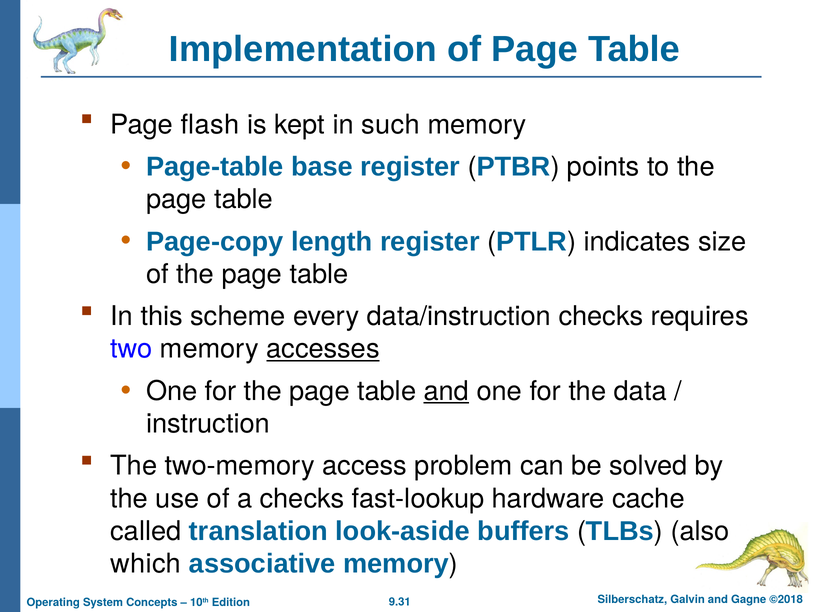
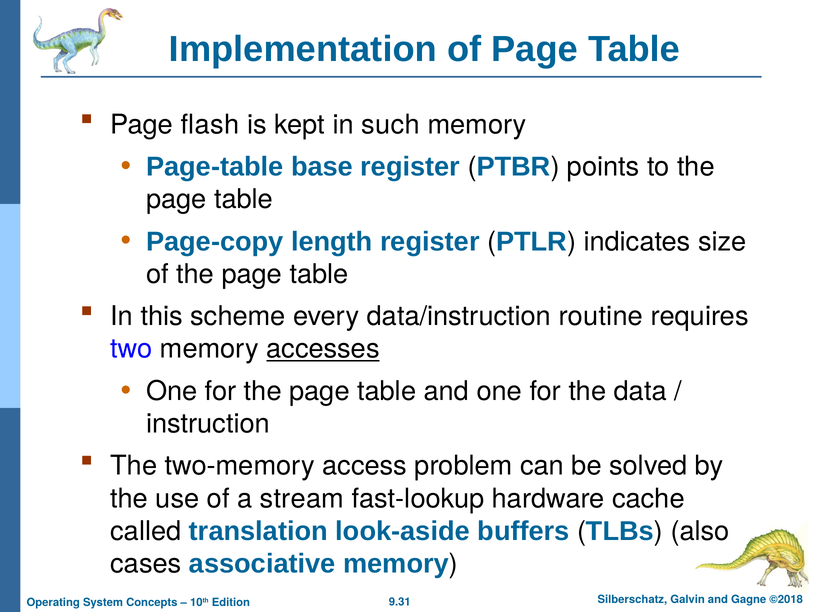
data/instruction checks: checks -> routine (601, 316)
and underline: present -> none (446, 391)
a checks: checks -> stream (302, 499)
which: which -> cases (146, 564)
